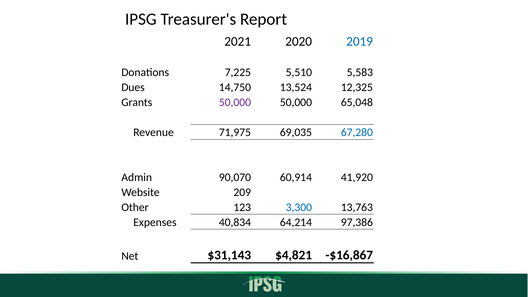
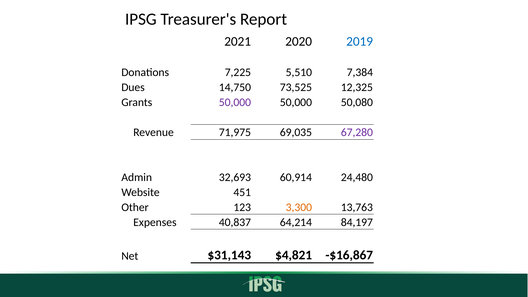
5,583: 5,583 -> 7,384 (360, 72)
13,524: 13,524 -> 73,525 (296, 87)
65,048: 65,048 -> 50,080 (357, 102)
67,280 colour: blue -> purple (357, 132)
90,070: 90,070 -> 32,693 (235, 177)
41,920: 41,920 -> 24,480 (357, 177)
209: 209 -> 451 (242, 192)
3,300 colour: blue -> orange (299, 207)
40,834: 40,834 -> 40,837 (235, 222)
97,386: 97,386 -> 84,197 (357, 222)
